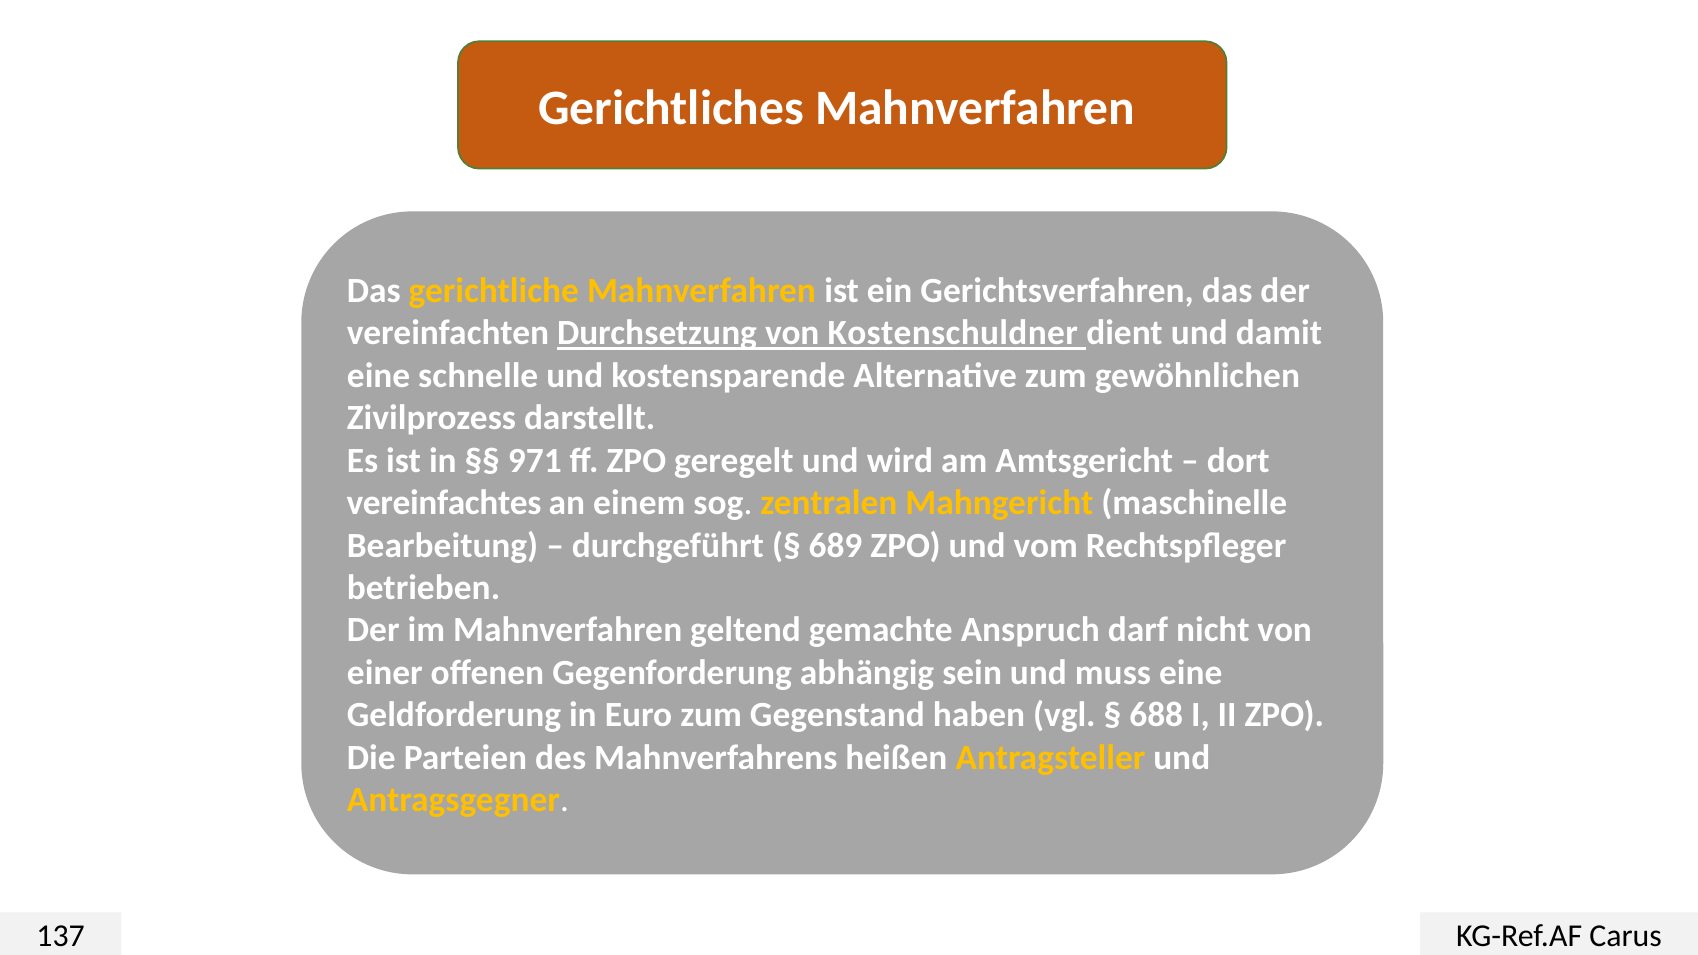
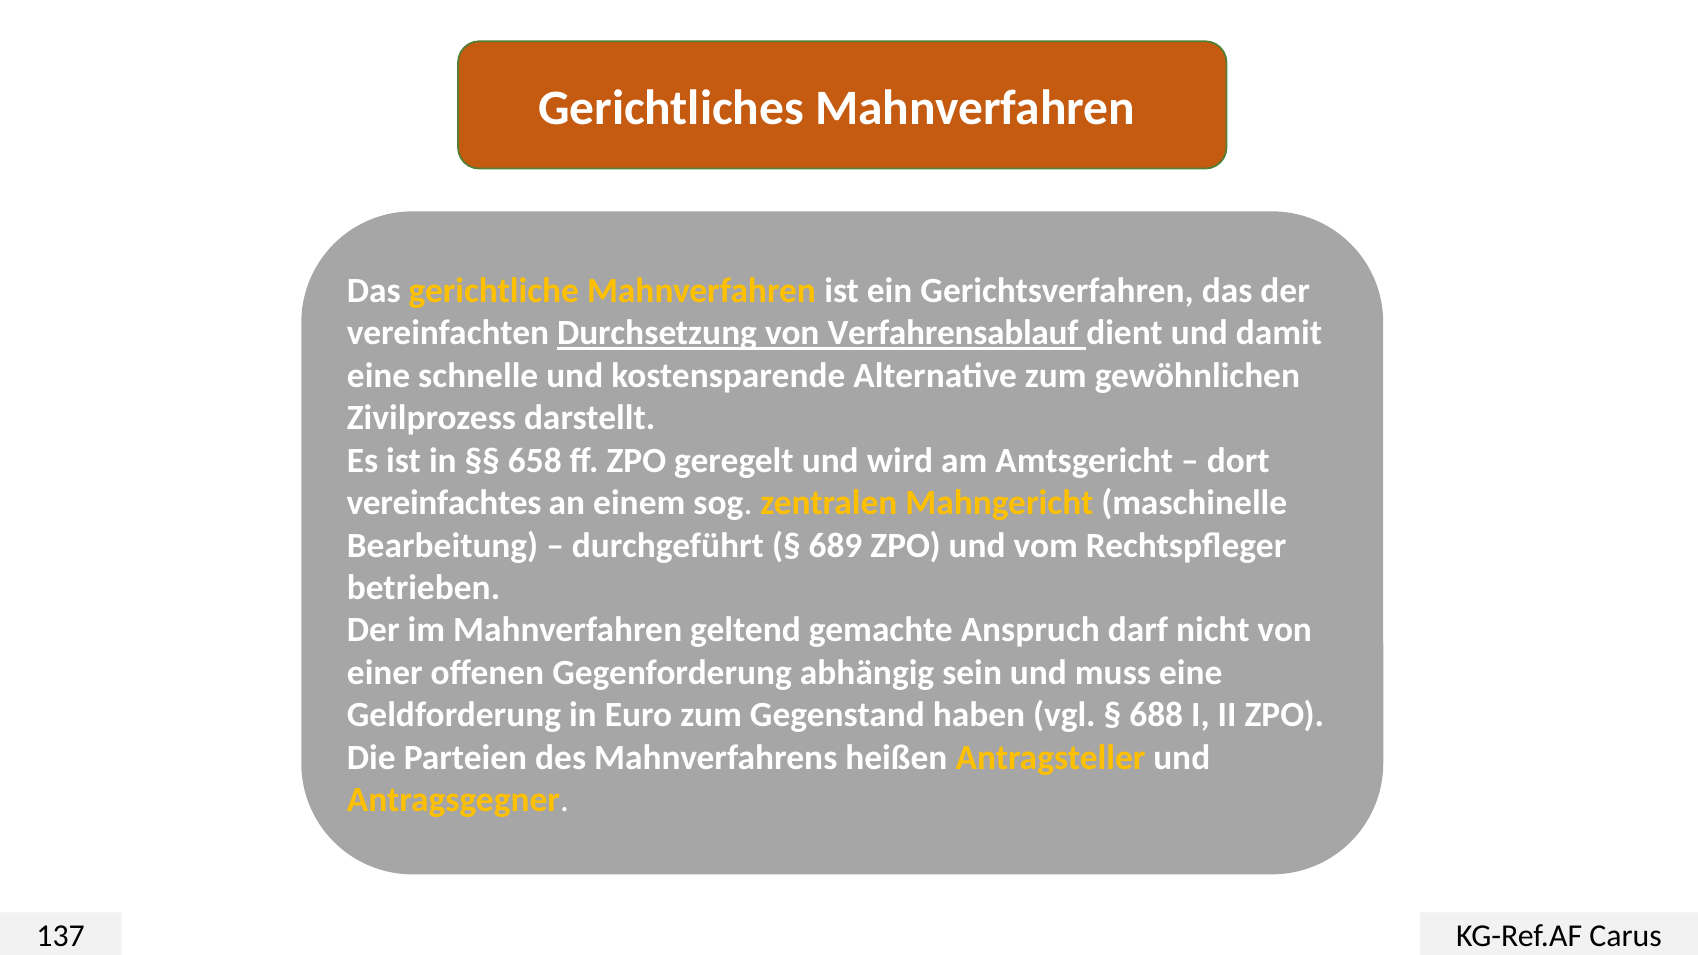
Kostenschuldner: Kostenschuldner -> Verfahrensablauf (953, 333)
971: 971 -> 658 (535, 460)
